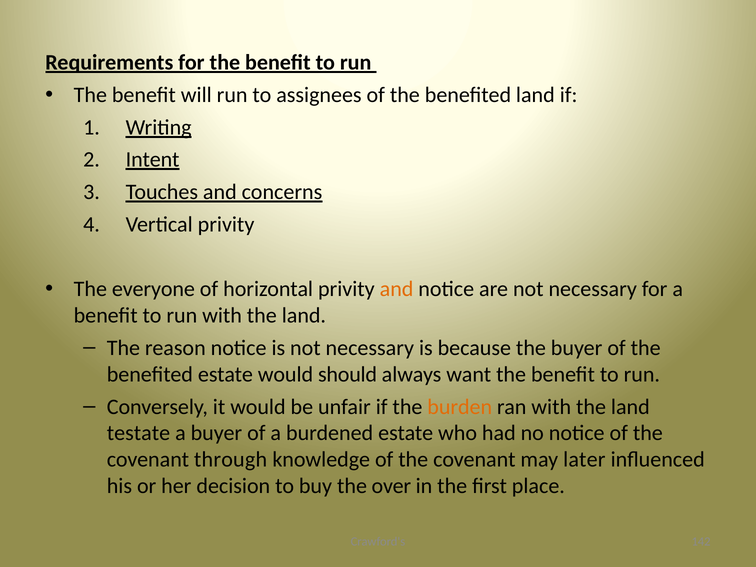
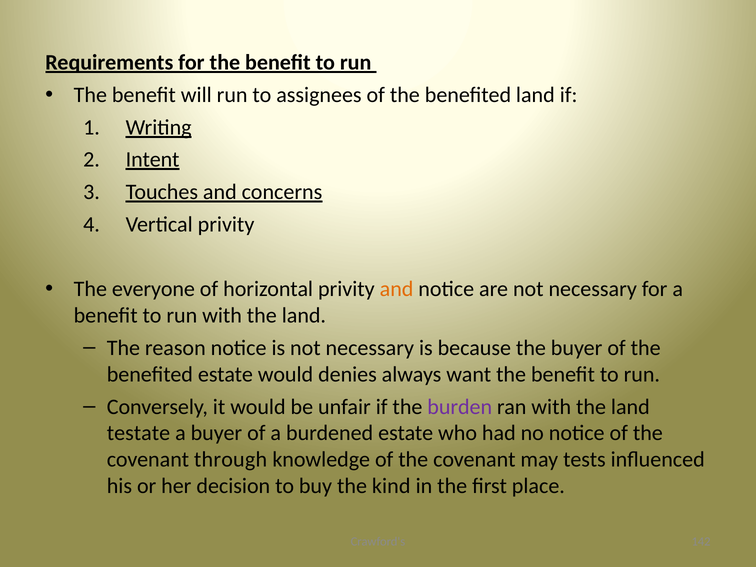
should: should -> denies (347, 374)
burden colour: orange -> purple (460, 407)
later: later -> tests (584, 460)
over: over -> kind (391, 486)
